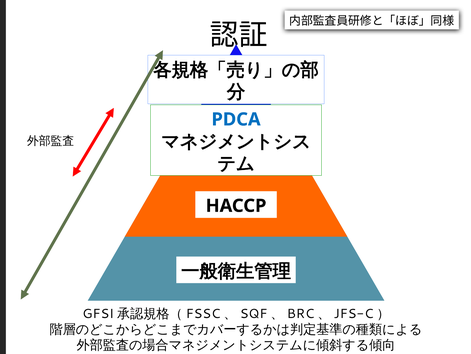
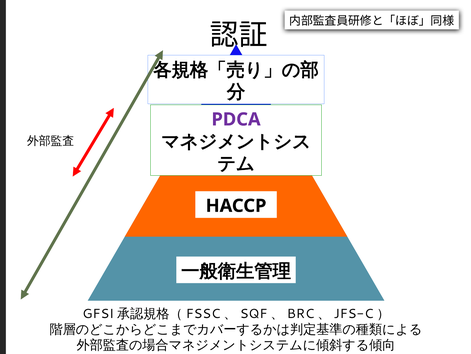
PDCA colour: blue -> purple (236, 119)
